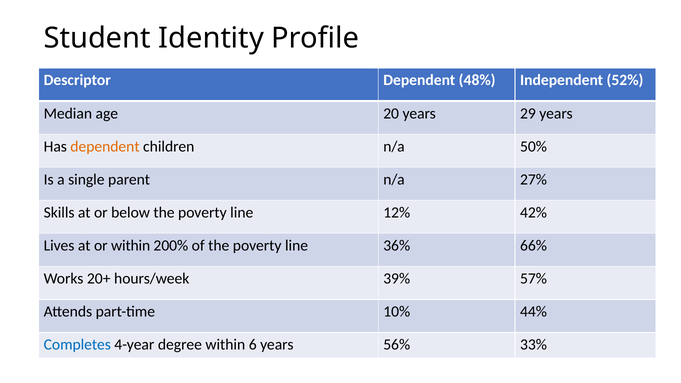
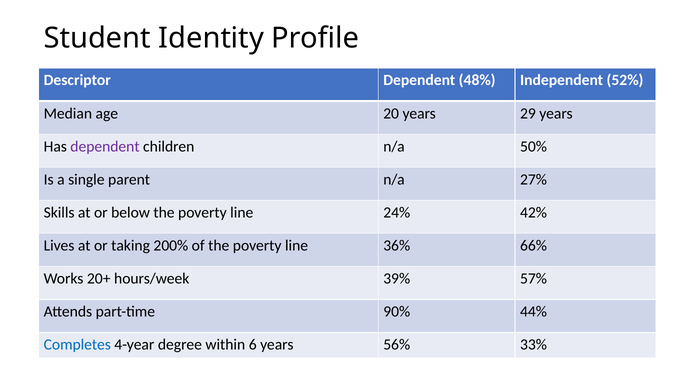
dependent colour: orange -> purple (105, 146)
12%: 12% -> 24% (397, 213)
or within: within -> taking (131, 246)
10%: 10% -> 90% (397, 312)
